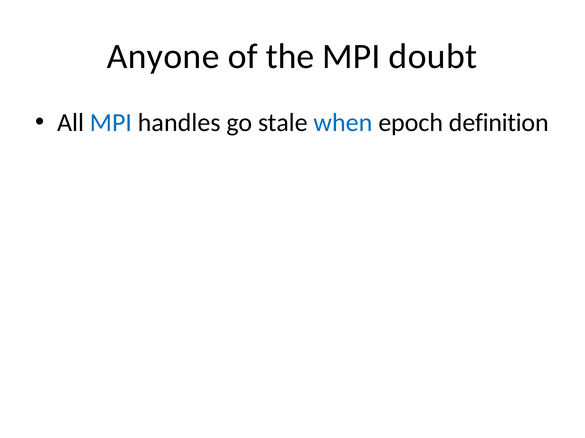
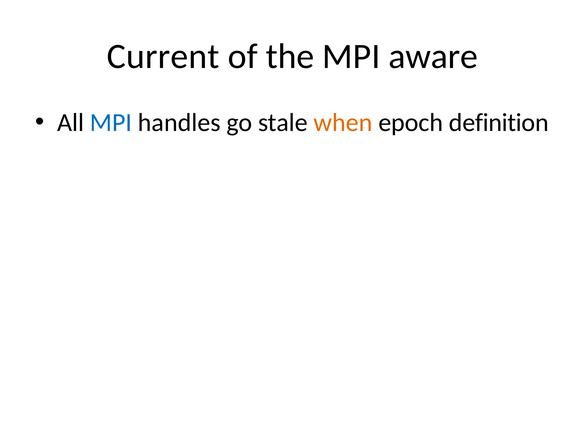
Anyone: Anyone -> Current (163, 57)
doubt: doubt -> aware (433, 57)
when colour: blue -> orange (343, 123)
